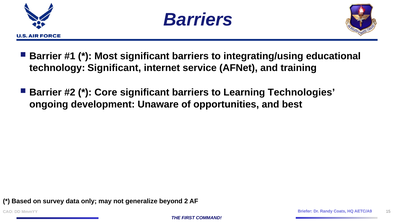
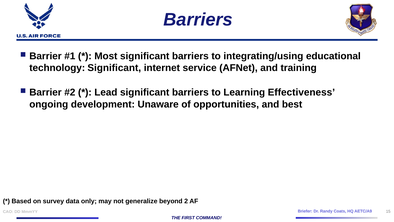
Core: Core -> Lead (106, 92)
Technologies: Technologies -> Effectiveness (301, 92)
